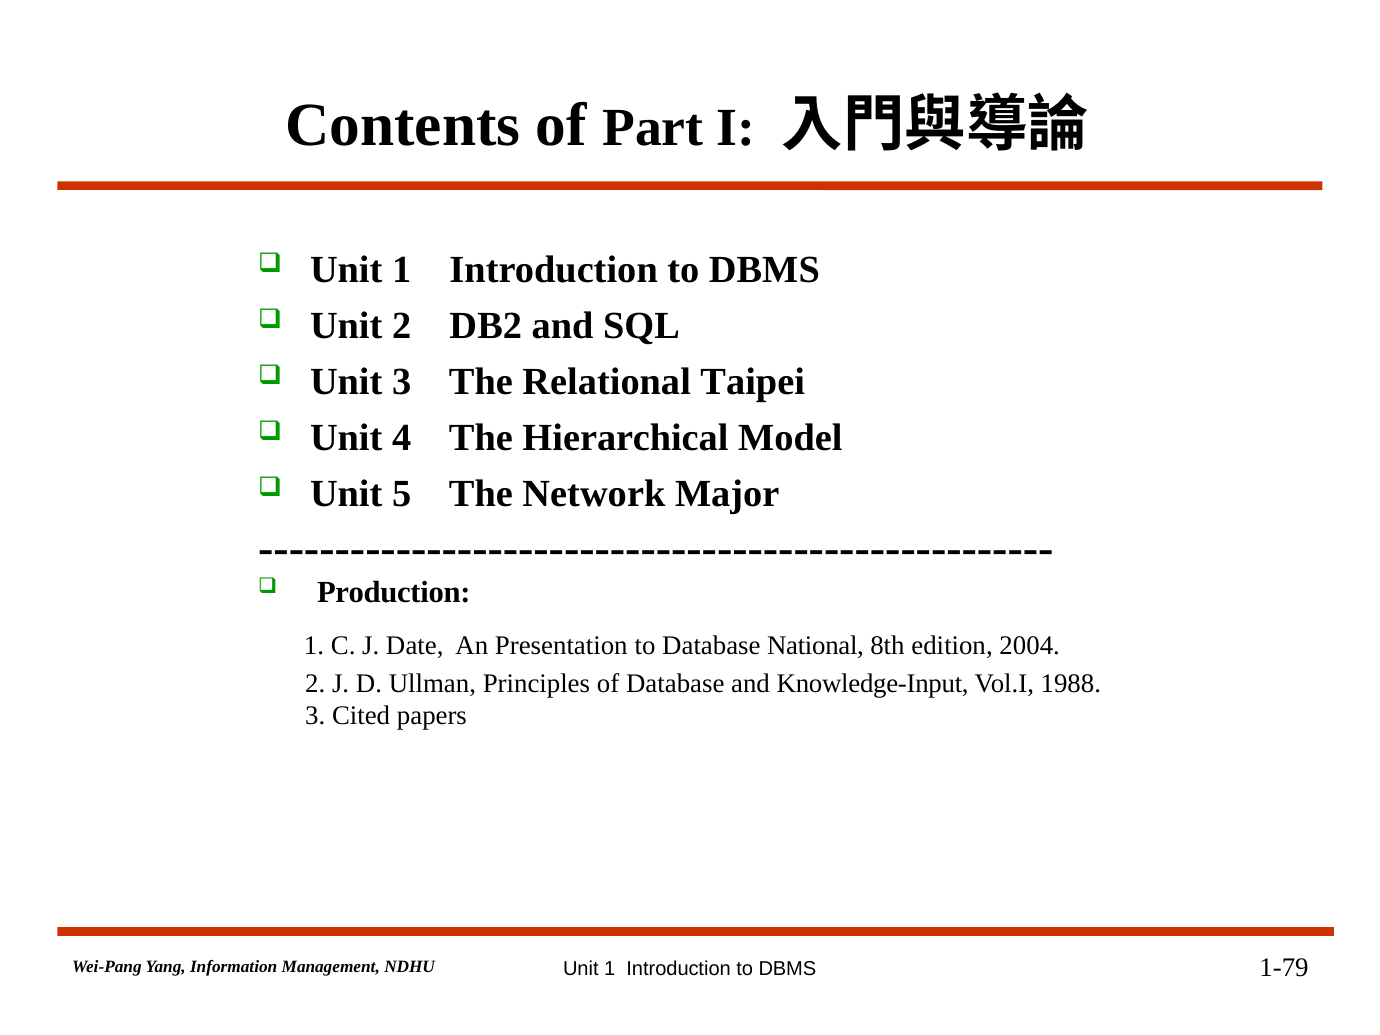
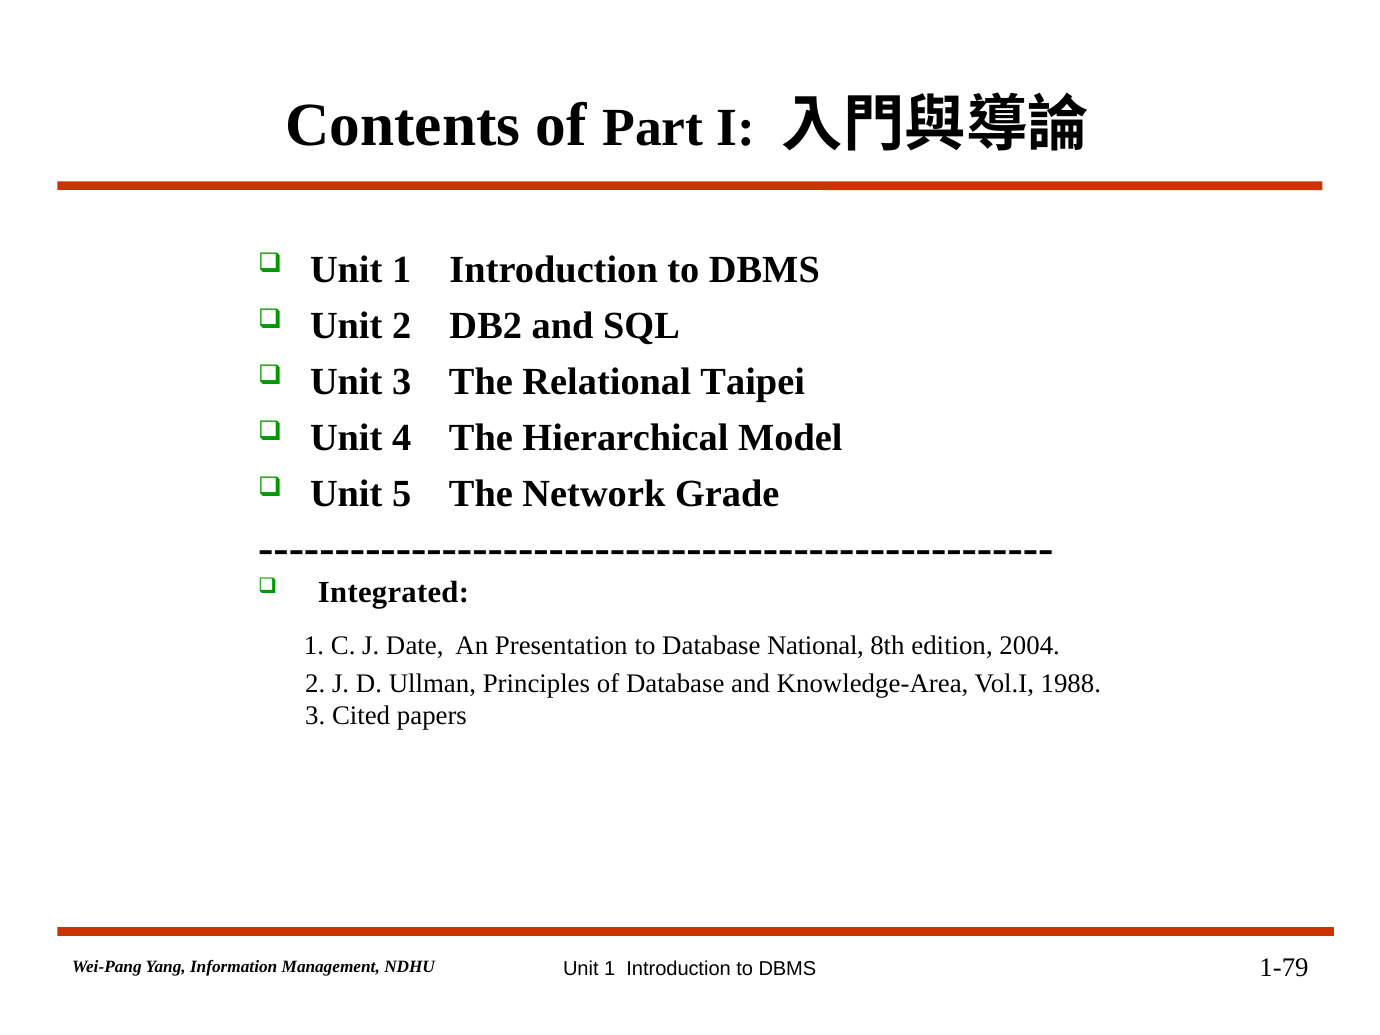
Major: Major -> Grade (727, 494)
Production: Production -> Integrated (393, 593)
Knowledge-Input: Knowledge-Input -> Knowledge-Area (873, 683)
